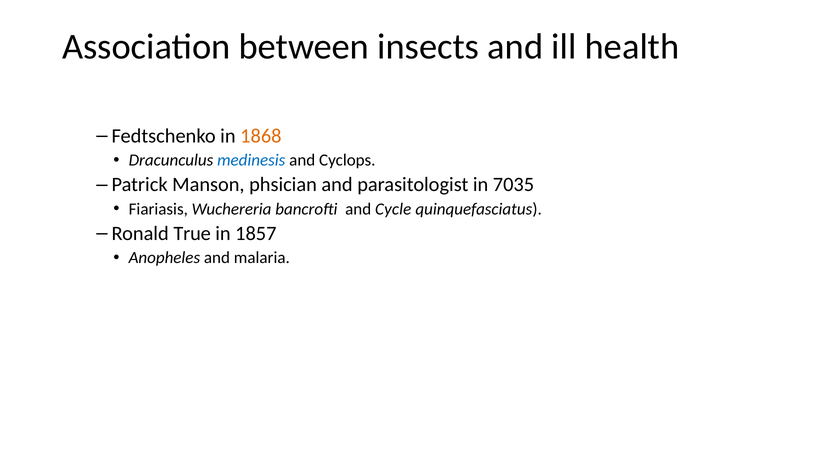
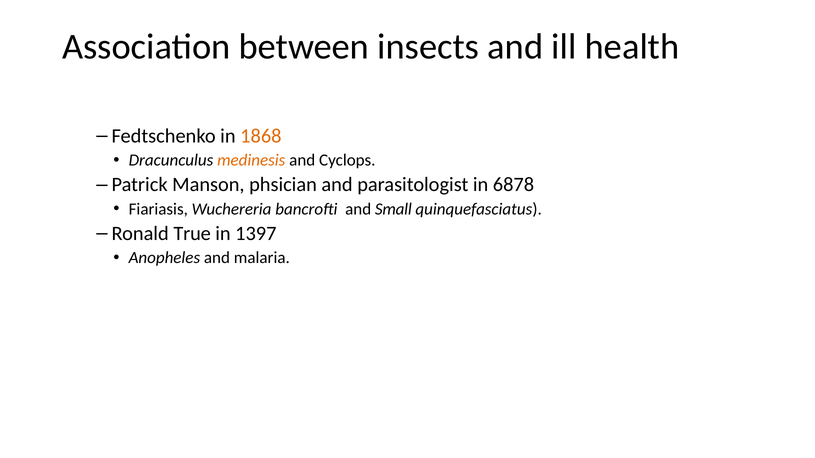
medinesis colour: blue -> orange (251, 160)
7035: 7035 -> 6878 (513, 185)
Cycle: Cycle -> Small (393, 209)
1857: 1857 -> 1397 (256, 234)
